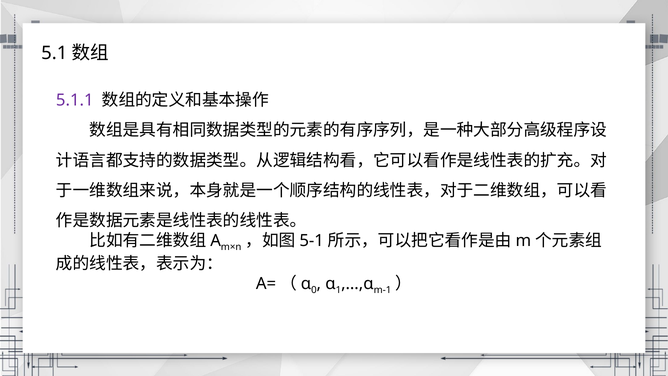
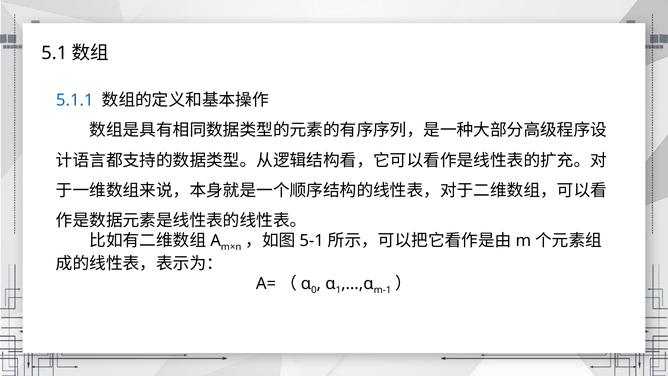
5.1.1 colour: purple -> blue (75, 100)
